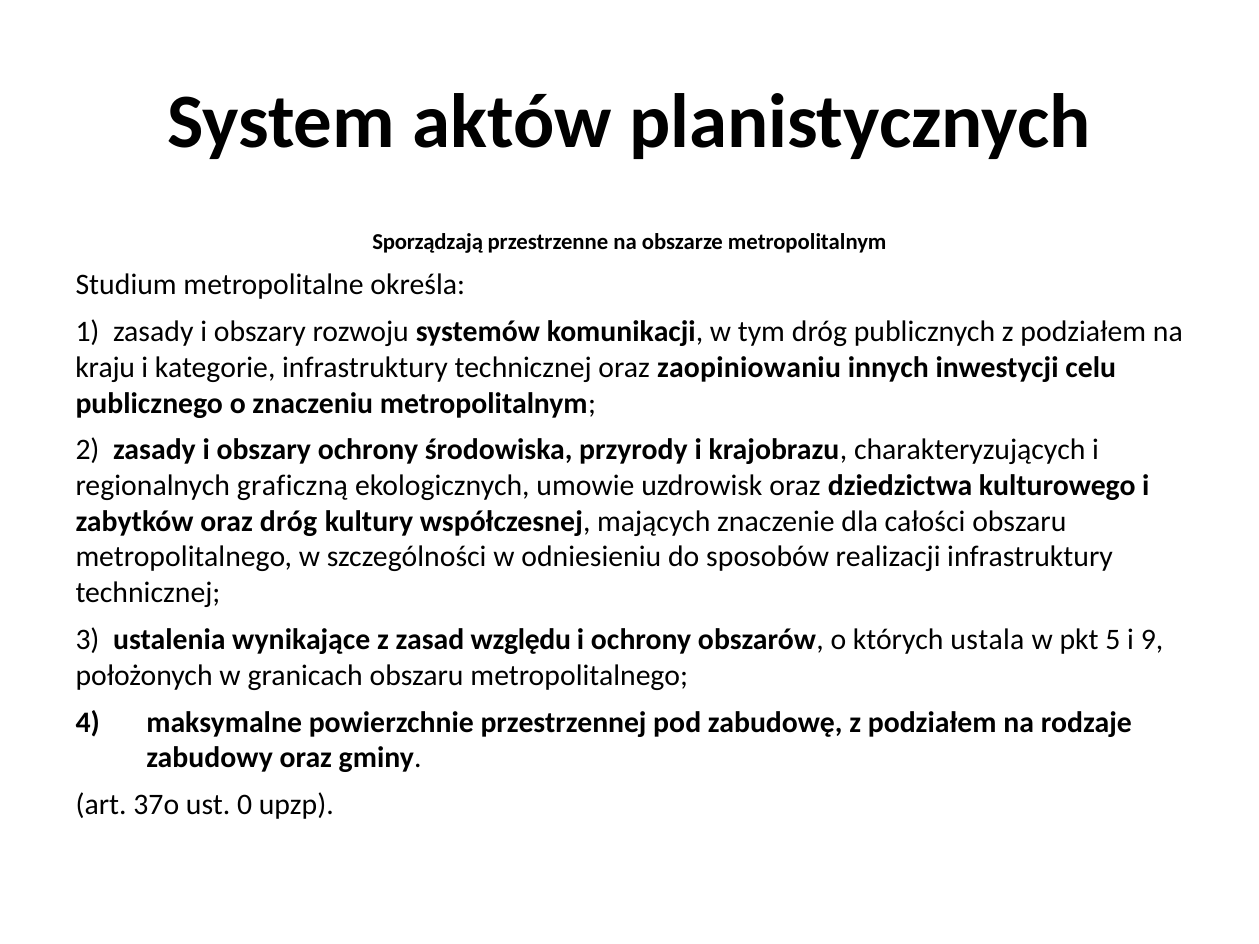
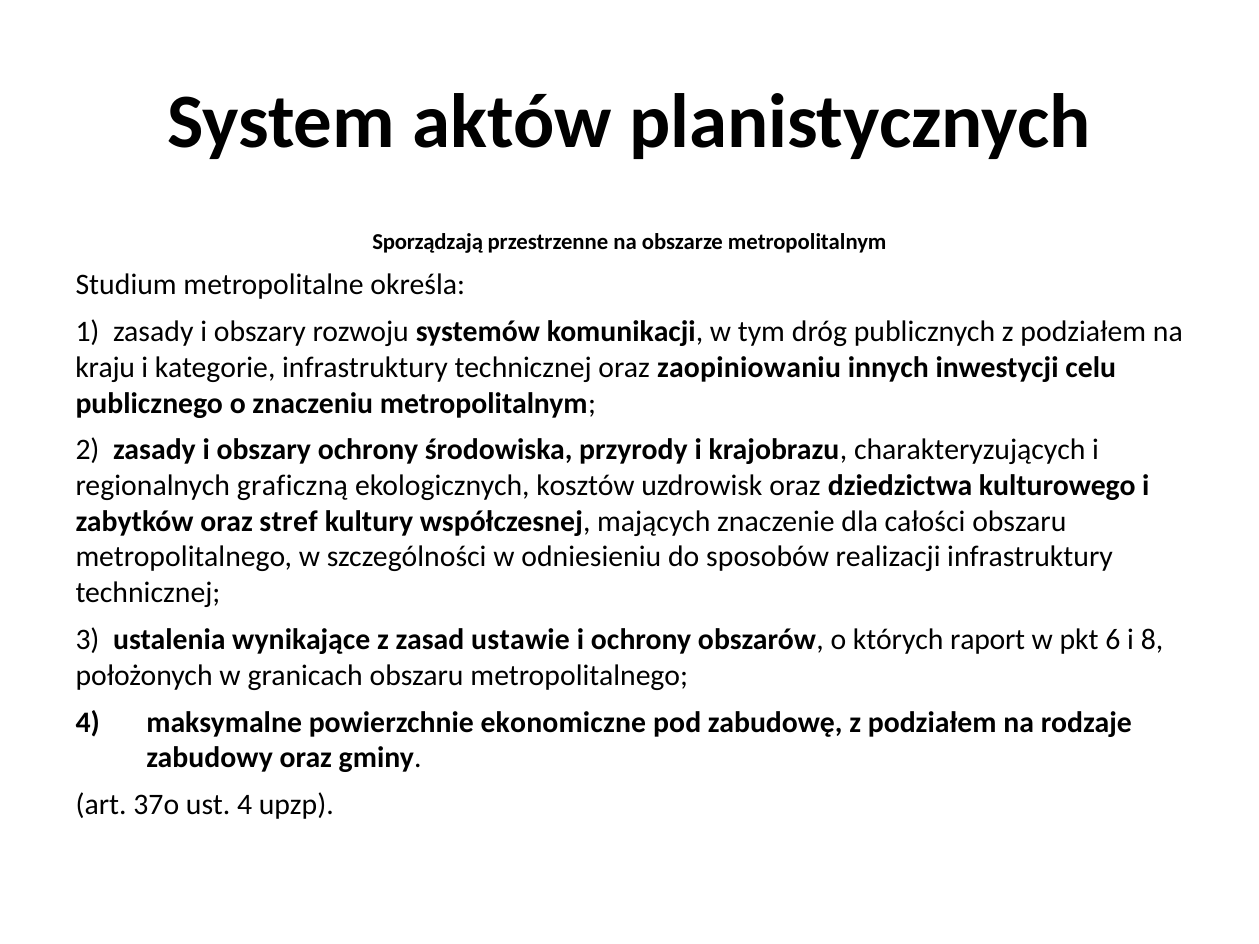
umowie: umowie -> kosztów (586, 486)
oraz dróg: dróg -> stref (289, 522)
względu: względu -> ustawie (521, 640)
ustala: ustala -> raport (988, 640)
5: 5 -> 6 (1113, 640)
9: 9 -> 8 (1152, 640)
przestrzennej: przestrzennej -> ekonomiczne (563, 722)
ust 0: 0 -> 4 (245, 805)
